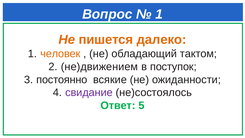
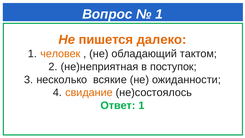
не)движением: не)движением -> не)неприятная (99, 67)
постоянно: постоянно -> несколько (62, 80)
свидание colour: purple -> orange (89, 93)
Ответ 5: 5 -> 1 (141, 105)
